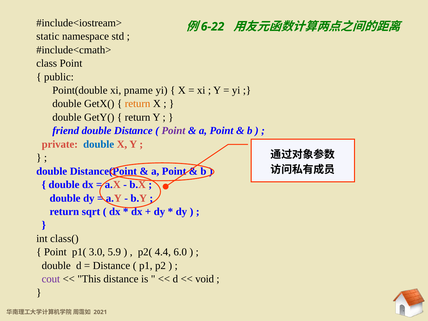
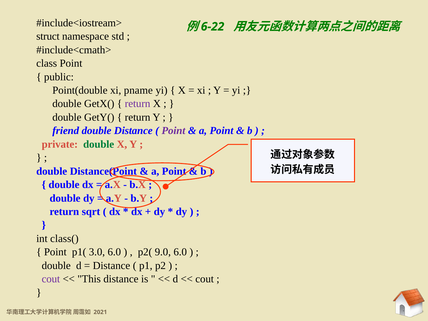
static: static -> struct (48, 36)
return colour: orange -> purple (138, 104)
double colour: blue -> green (99, 144)
3.0 5.9: 5.9 -> 6.0 (114, 252)
4.4: 4.4 -> 9.0 (163, 252)
void: void -> cout (205, 279)
